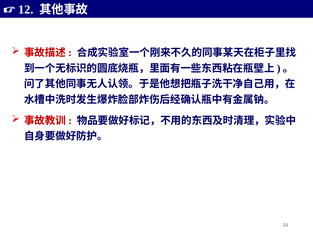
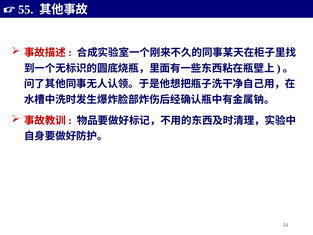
12: 12 -> 55 (26, 10)
